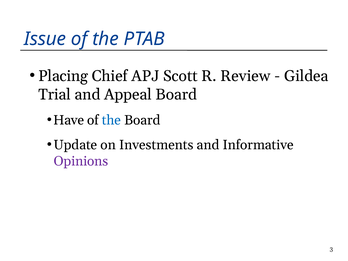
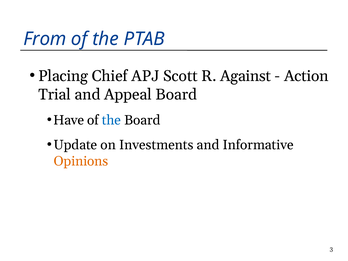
Issue: Issue -> From (45, 39)
Review: Review -> Against (246, 76)
Gildea: Gildea -> Action (306, 76)
Opinions colour: purple -> orange (81, 161)
